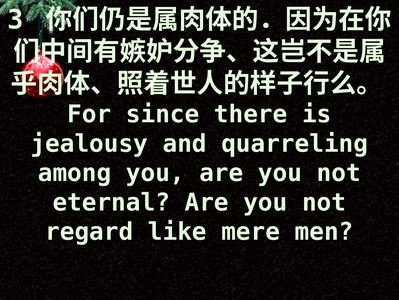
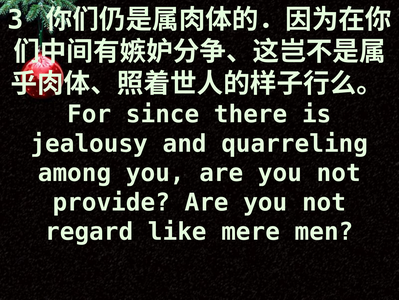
eternal: eternal -> provide (111, 202)
